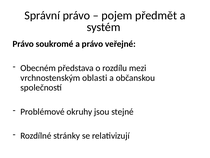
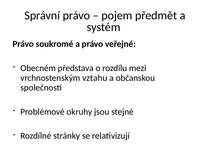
oblasti: oblasti -> vztahu (95, 78)
